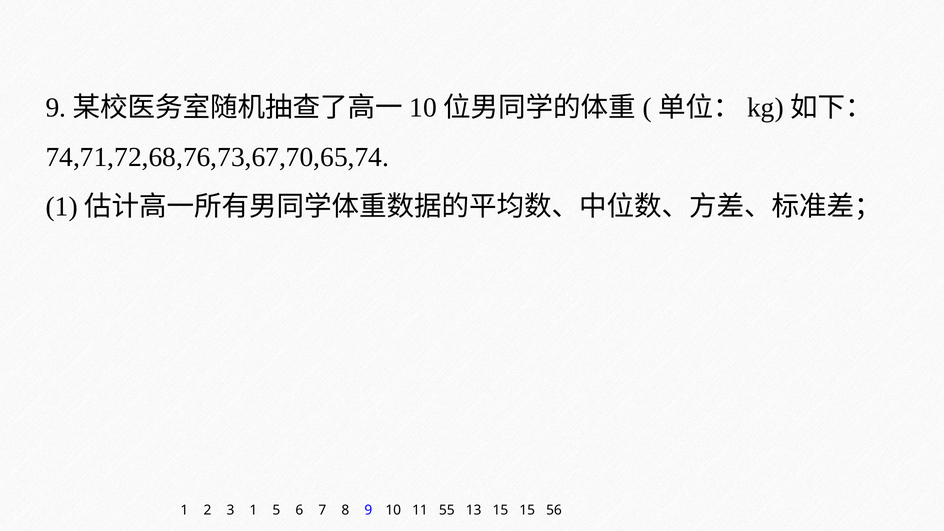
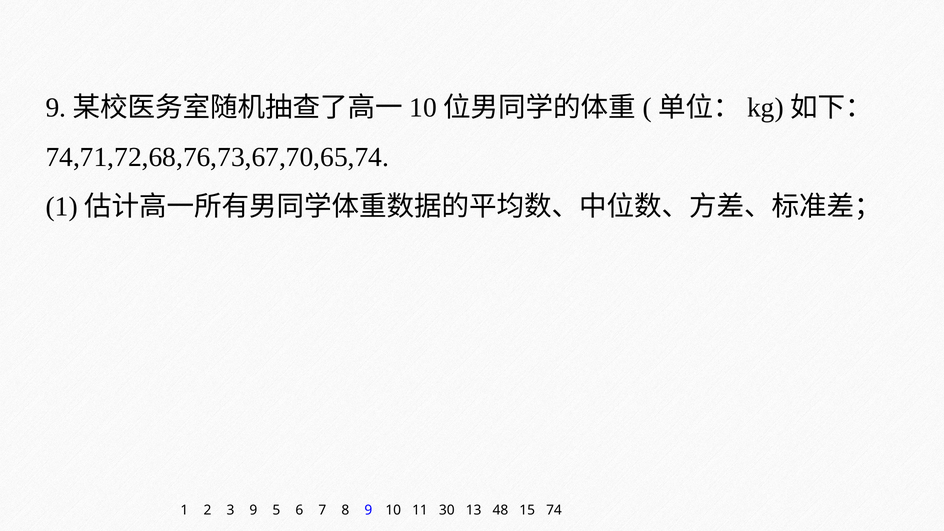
3 1: 1 -> 9 (253, 510)
55: 55 -> 30 (447, 510)
13 15: 15 -> 48 (500, 510)
56: 56 -> 74 (554, 510)
